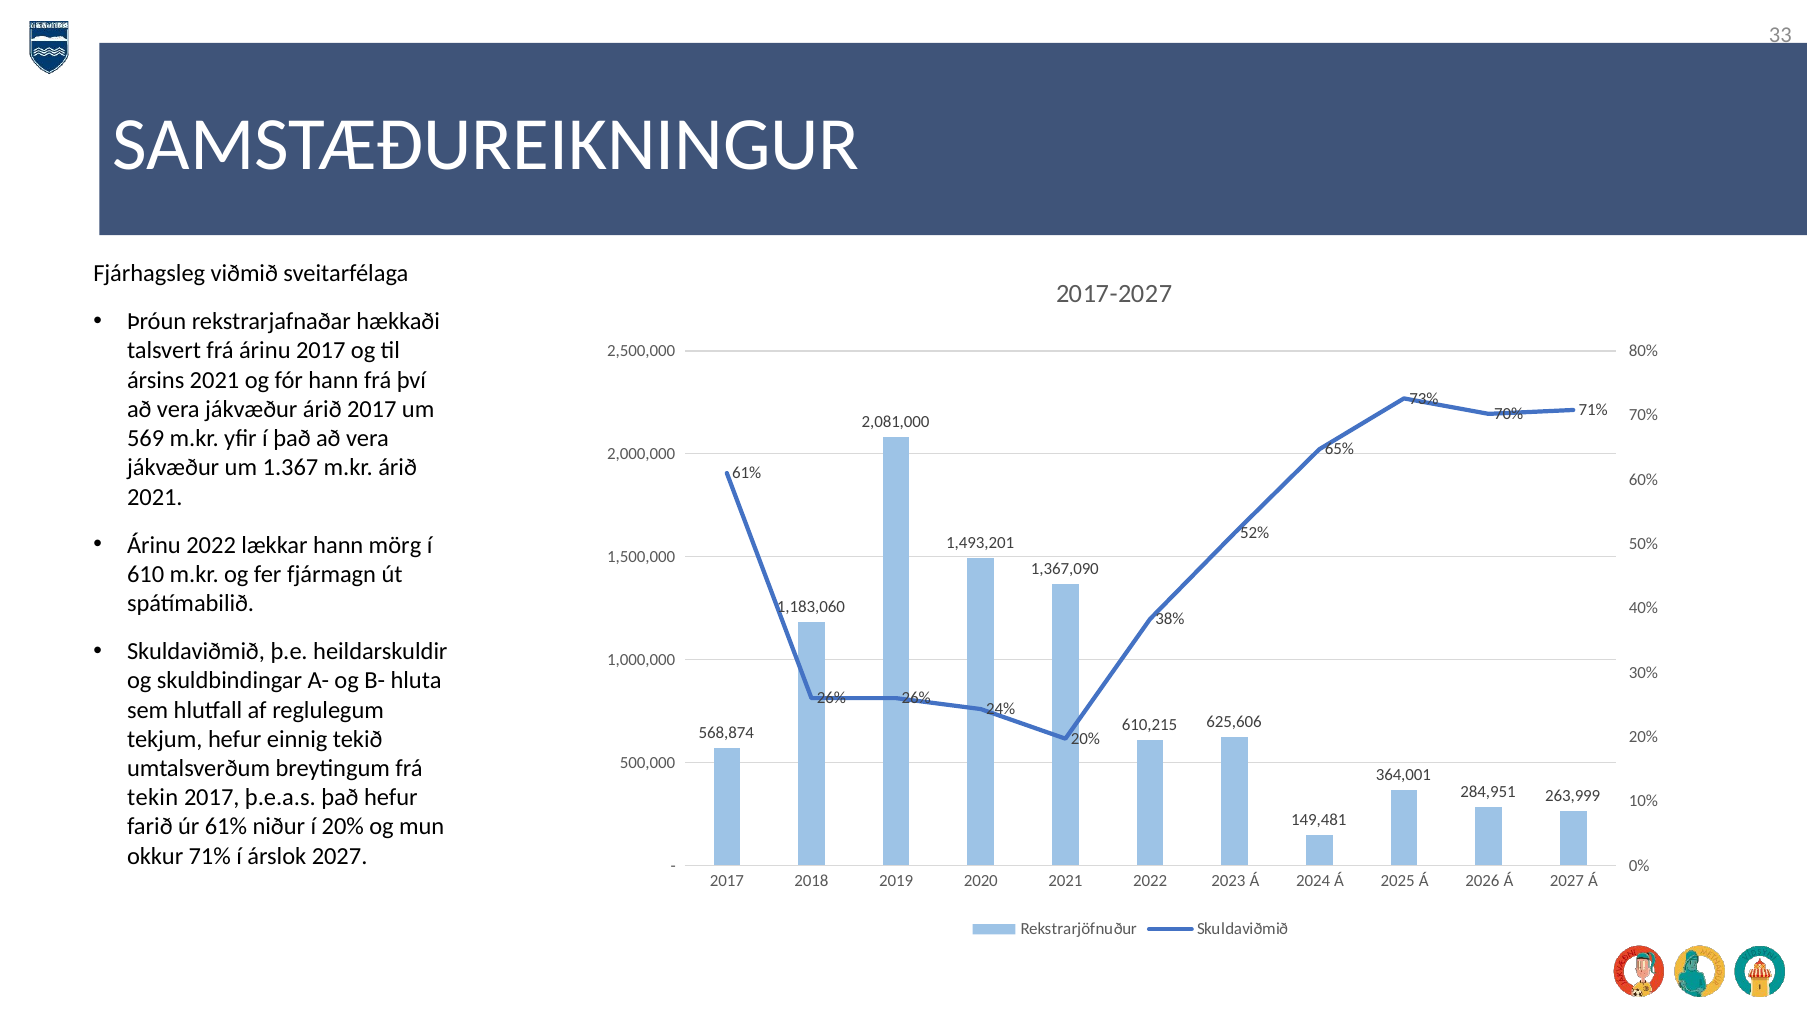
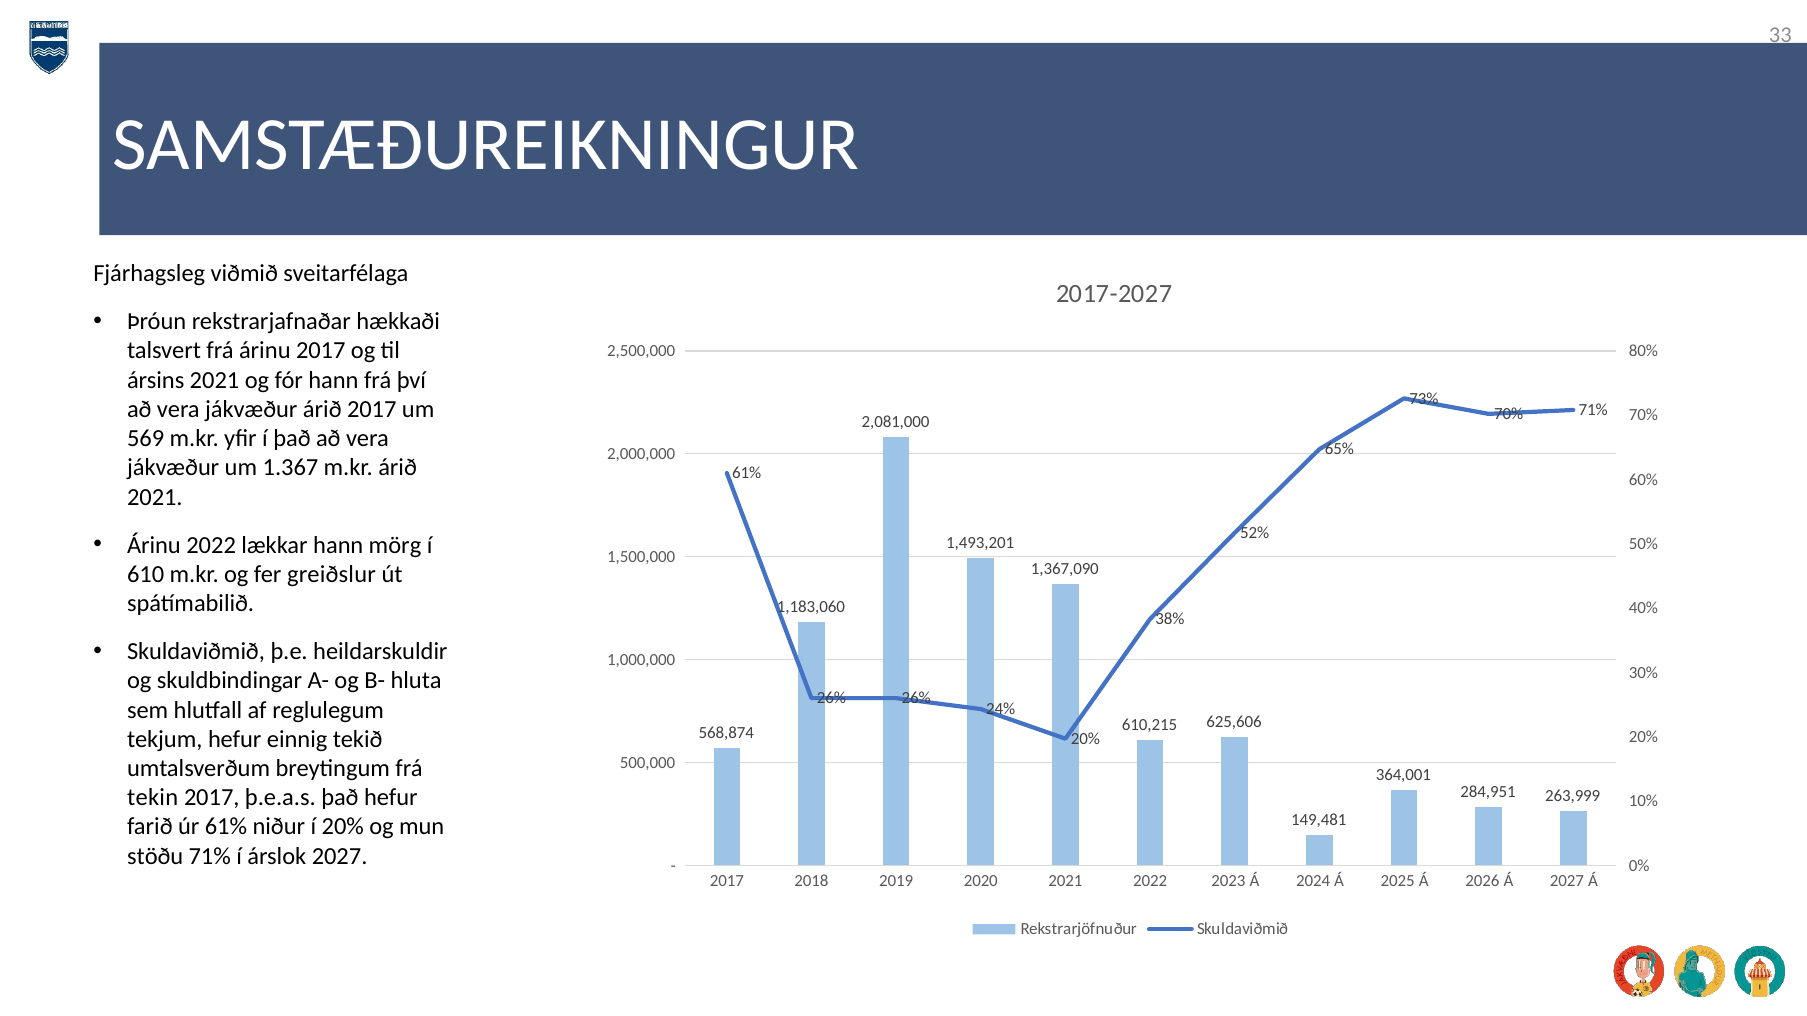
fjármagn: fjármagn -> greiðslur (331, 574)
okkur: okkur -> stöðu (155, 856)
